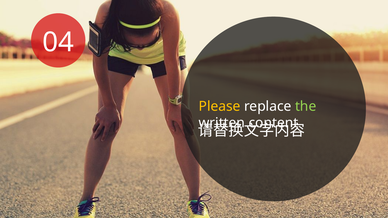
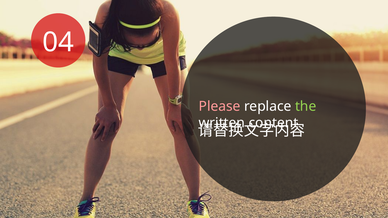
Please colour: yellow -> pink (220, 106)
